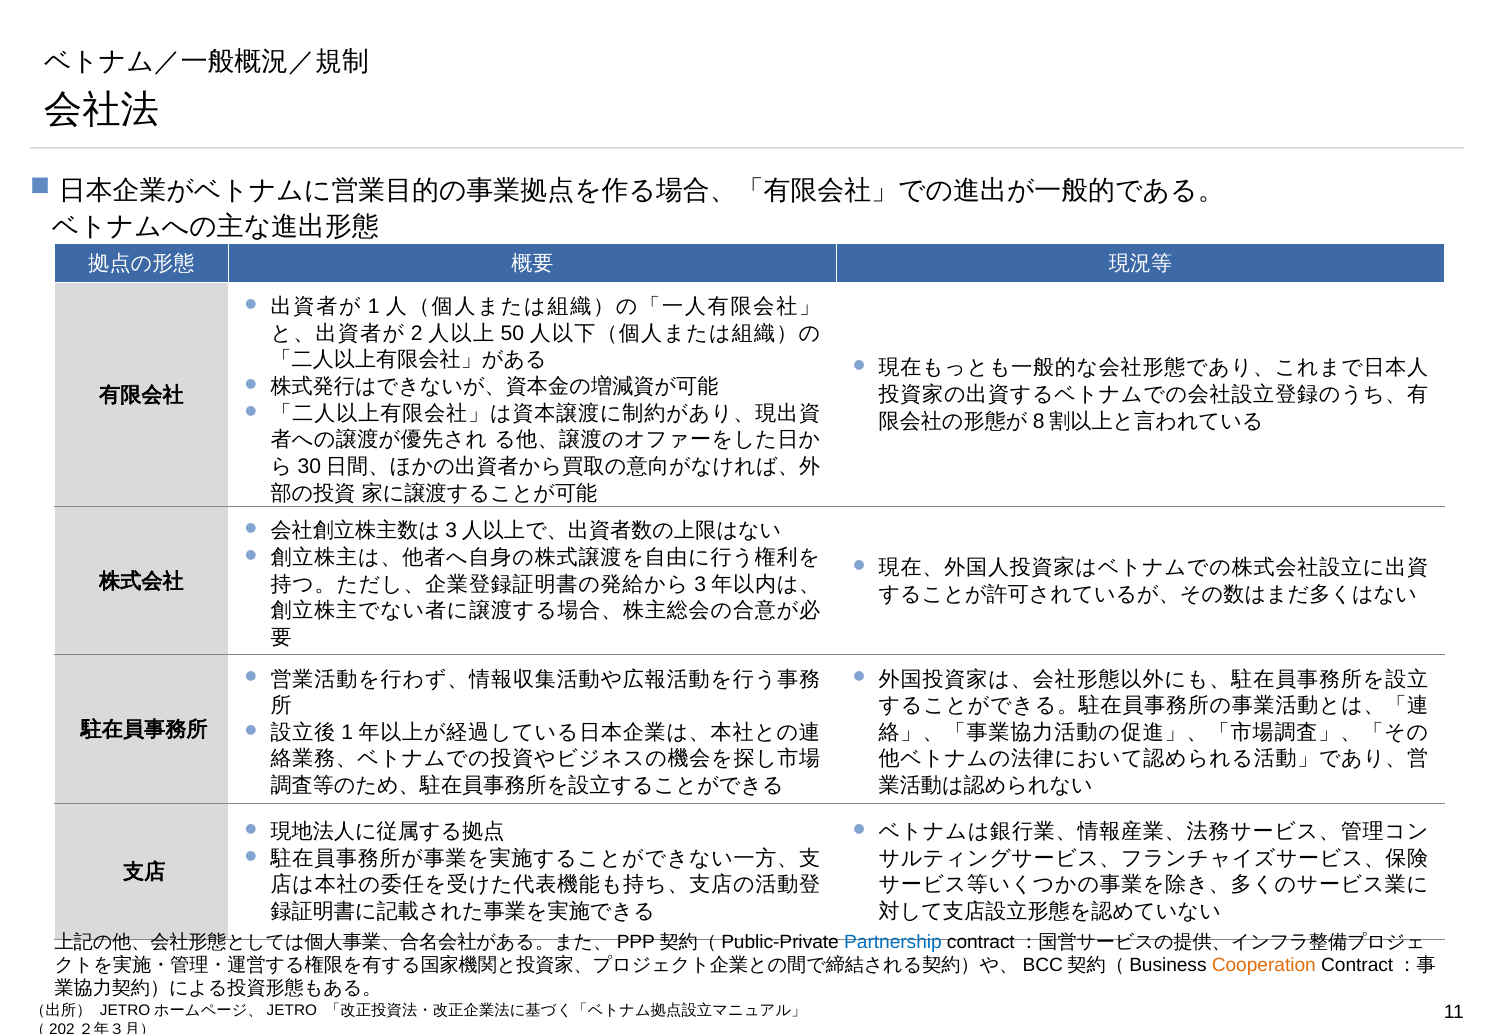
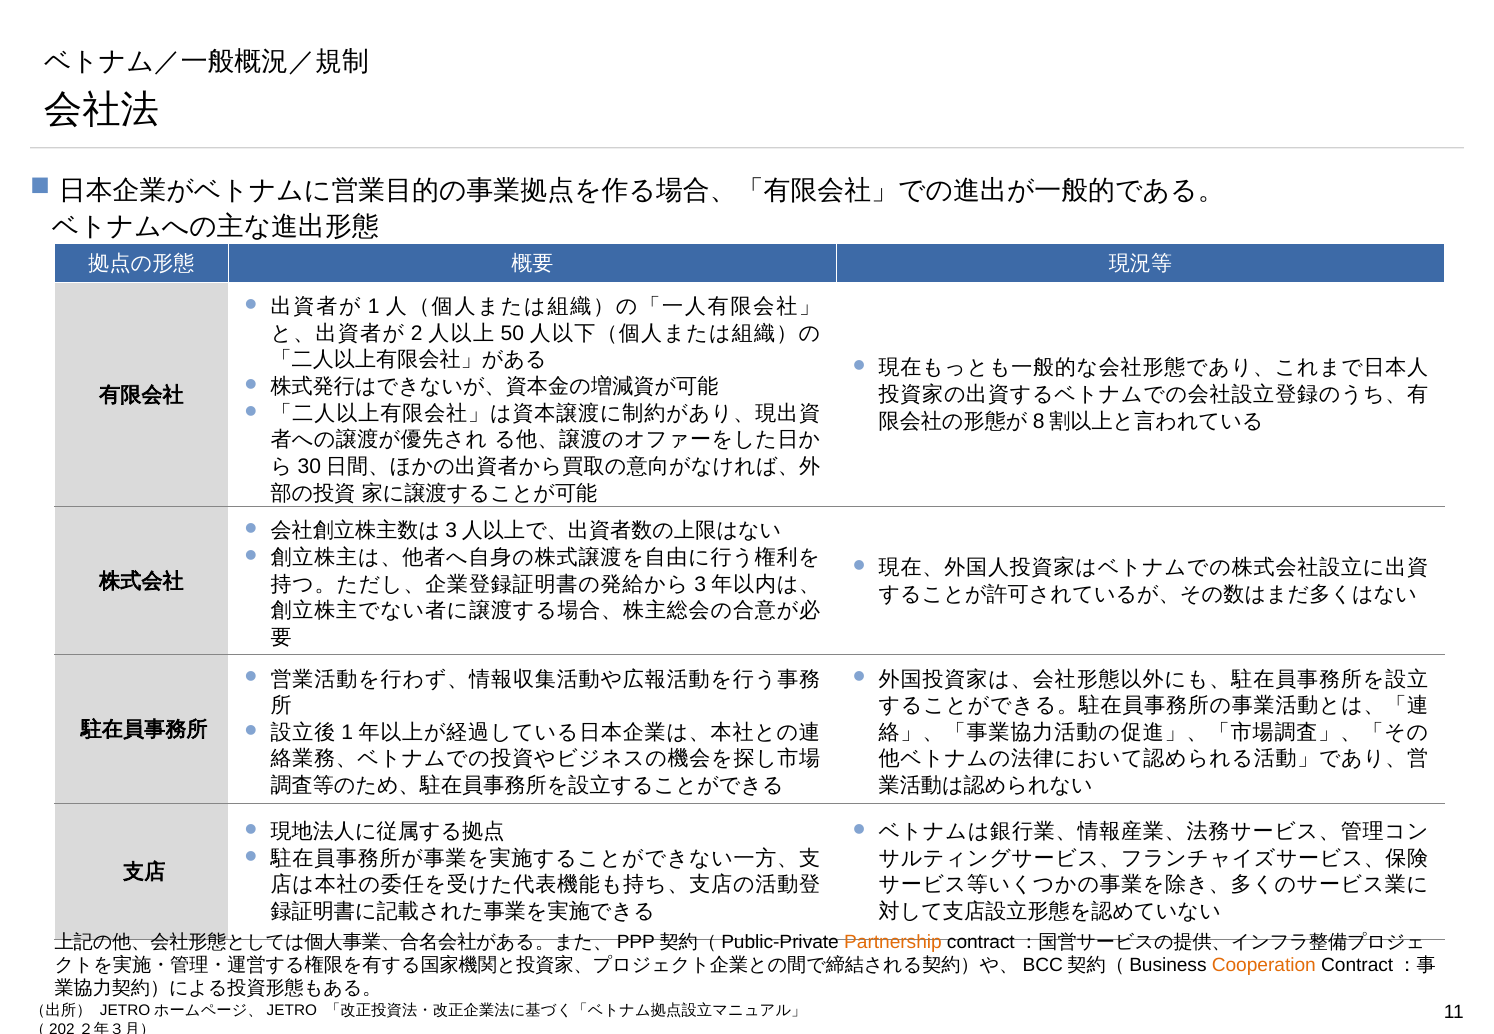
Partnership colour: blue -> orange (893, 943)
